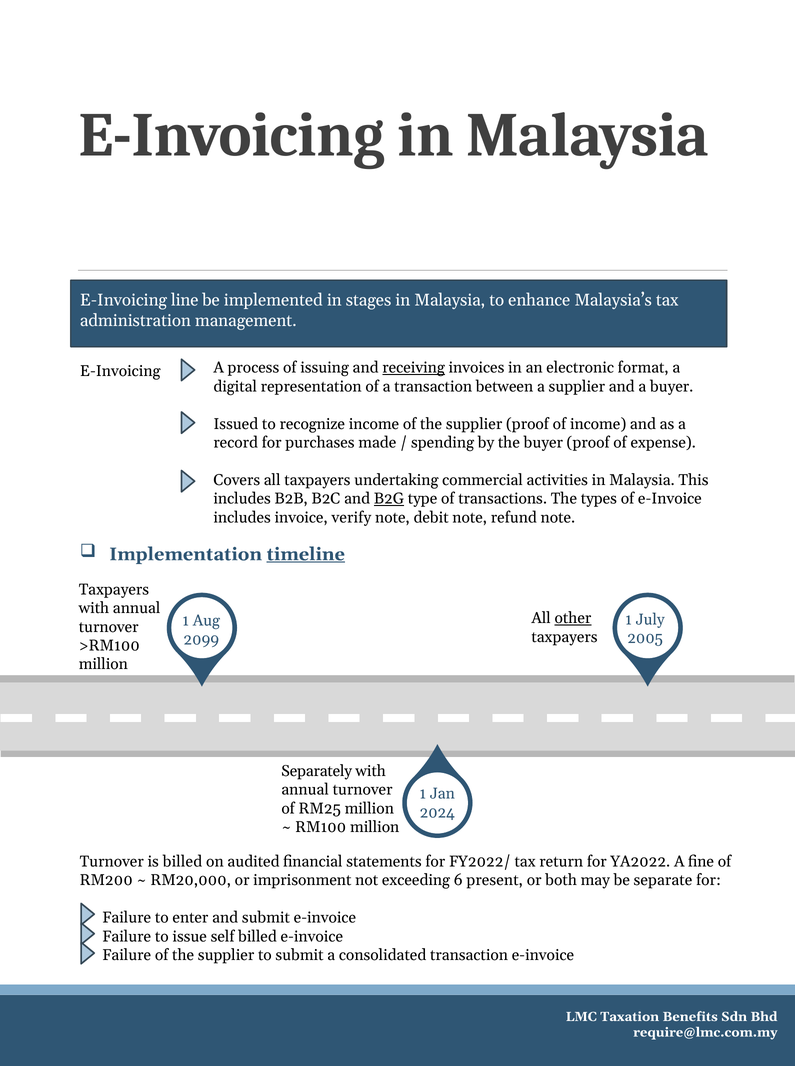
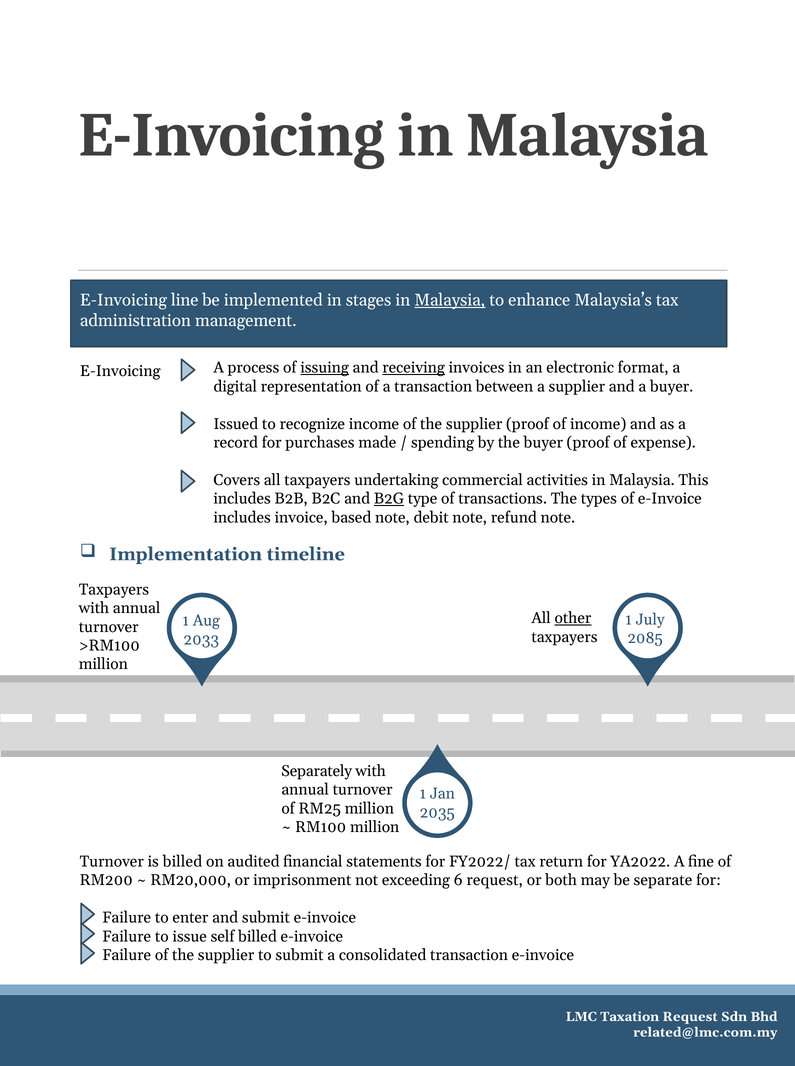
Malaysia underline: none -> present (450, 300)
issuing underline: none -> present (325, 368)
verify: verify -> based (351, 518)
timeline underline: present -> none (306, 554)
2005: 2005 -> 2085 (645, 638)
2099: 2099 -> 2033 (201, 640)
2024: 2024 -> 2035 (437, 813)
6 present: present -> request (495, 880)
Taxation Benefits: Benefits -> Request (690, 1017)
require@lmc.com.my: require@lmc.com.my -> related@lmc.com.my (705, 1032)
